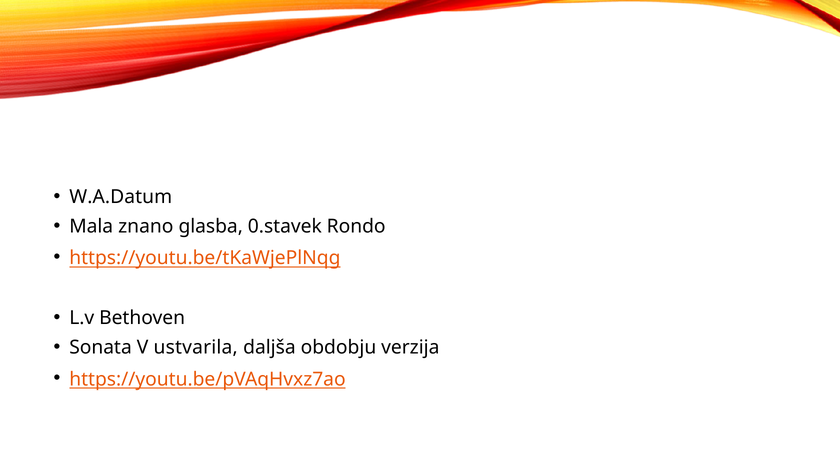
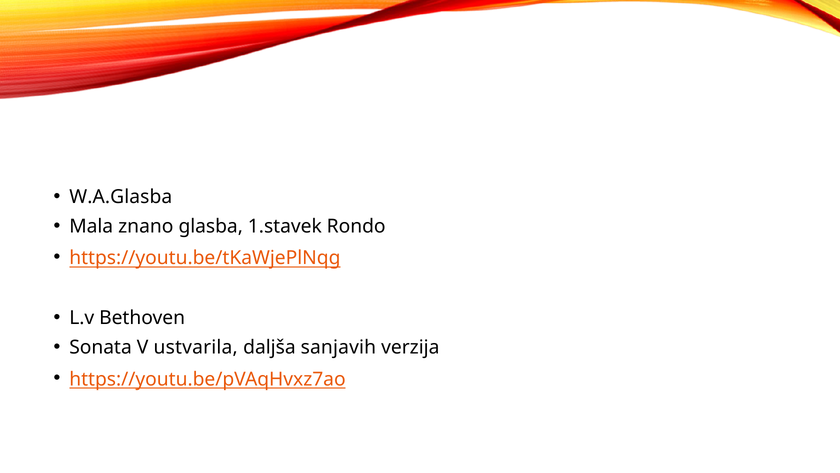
W.A.Datum: W.A.Datum -> W.A.Glasba (121, 196)
0.stavek: 0.stavek -> 1.stavek (285, 226)
obdobju: obdobju -> sanjavih (338, 347)
